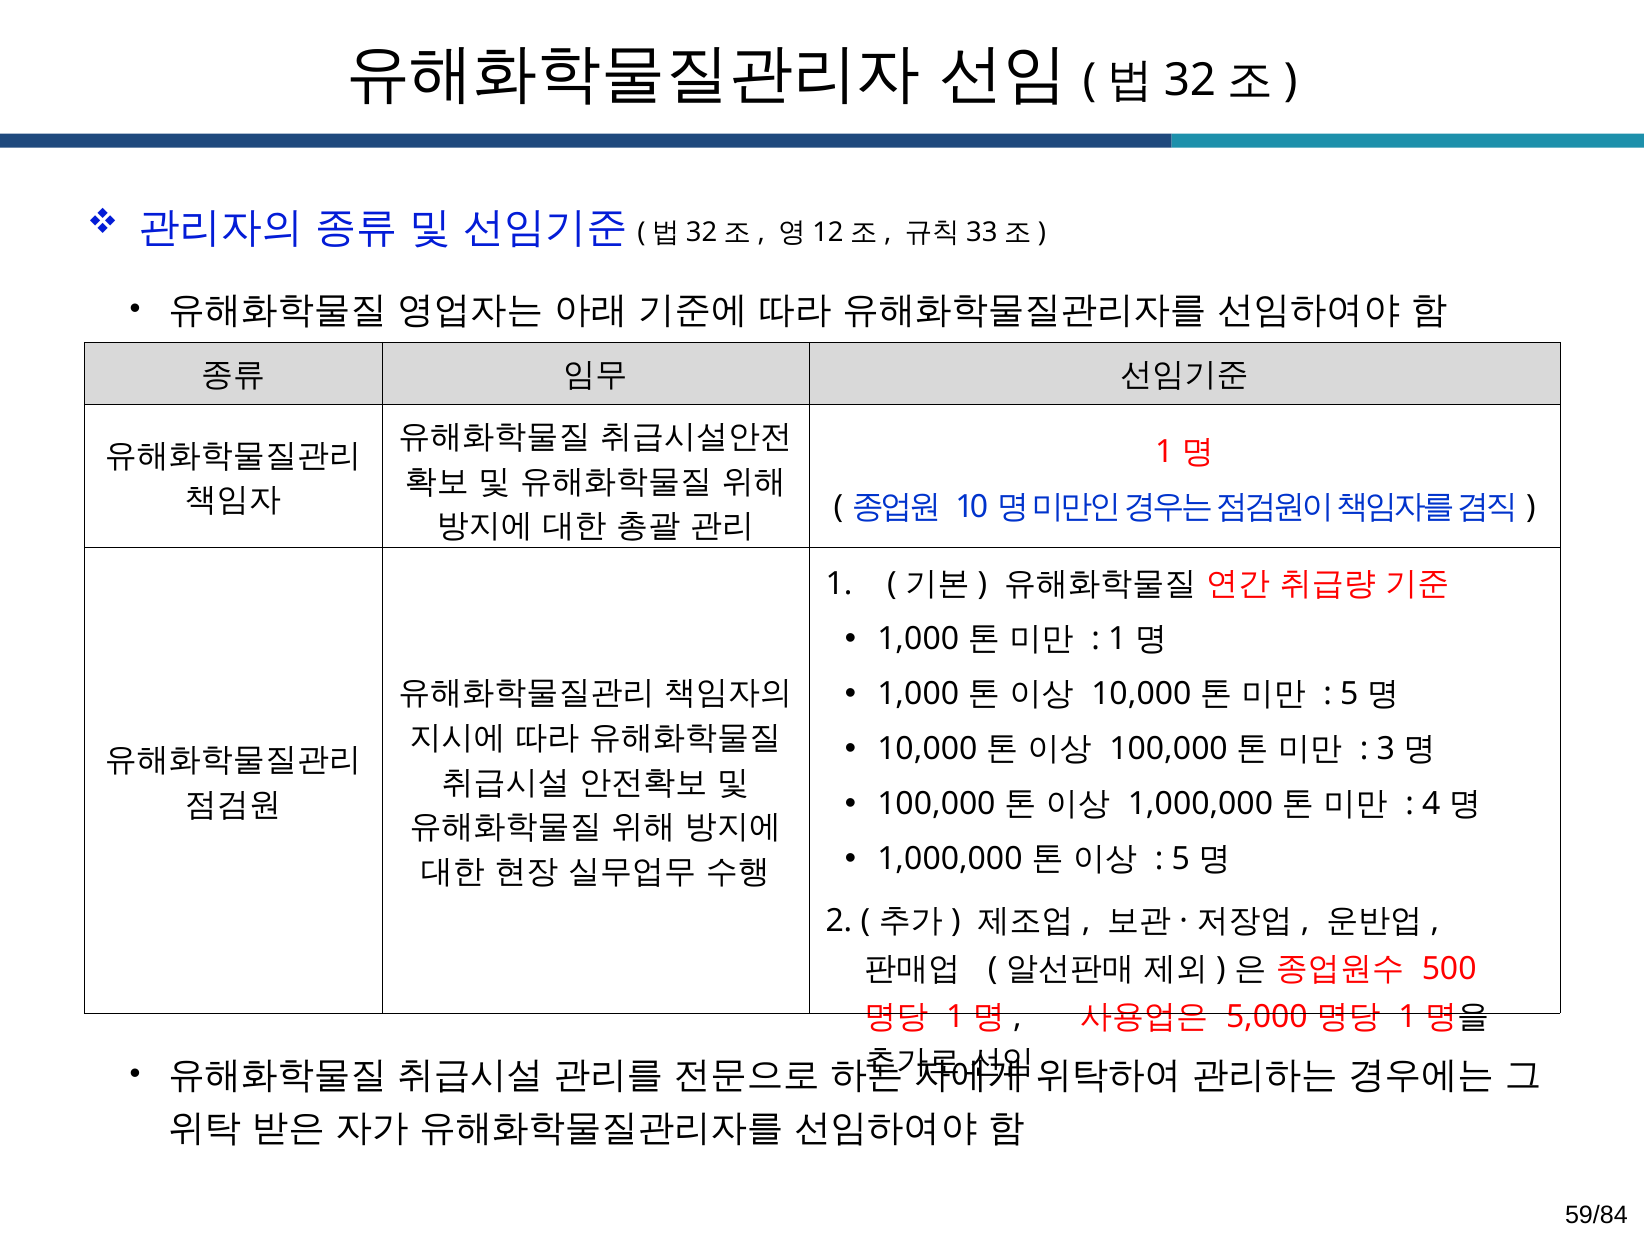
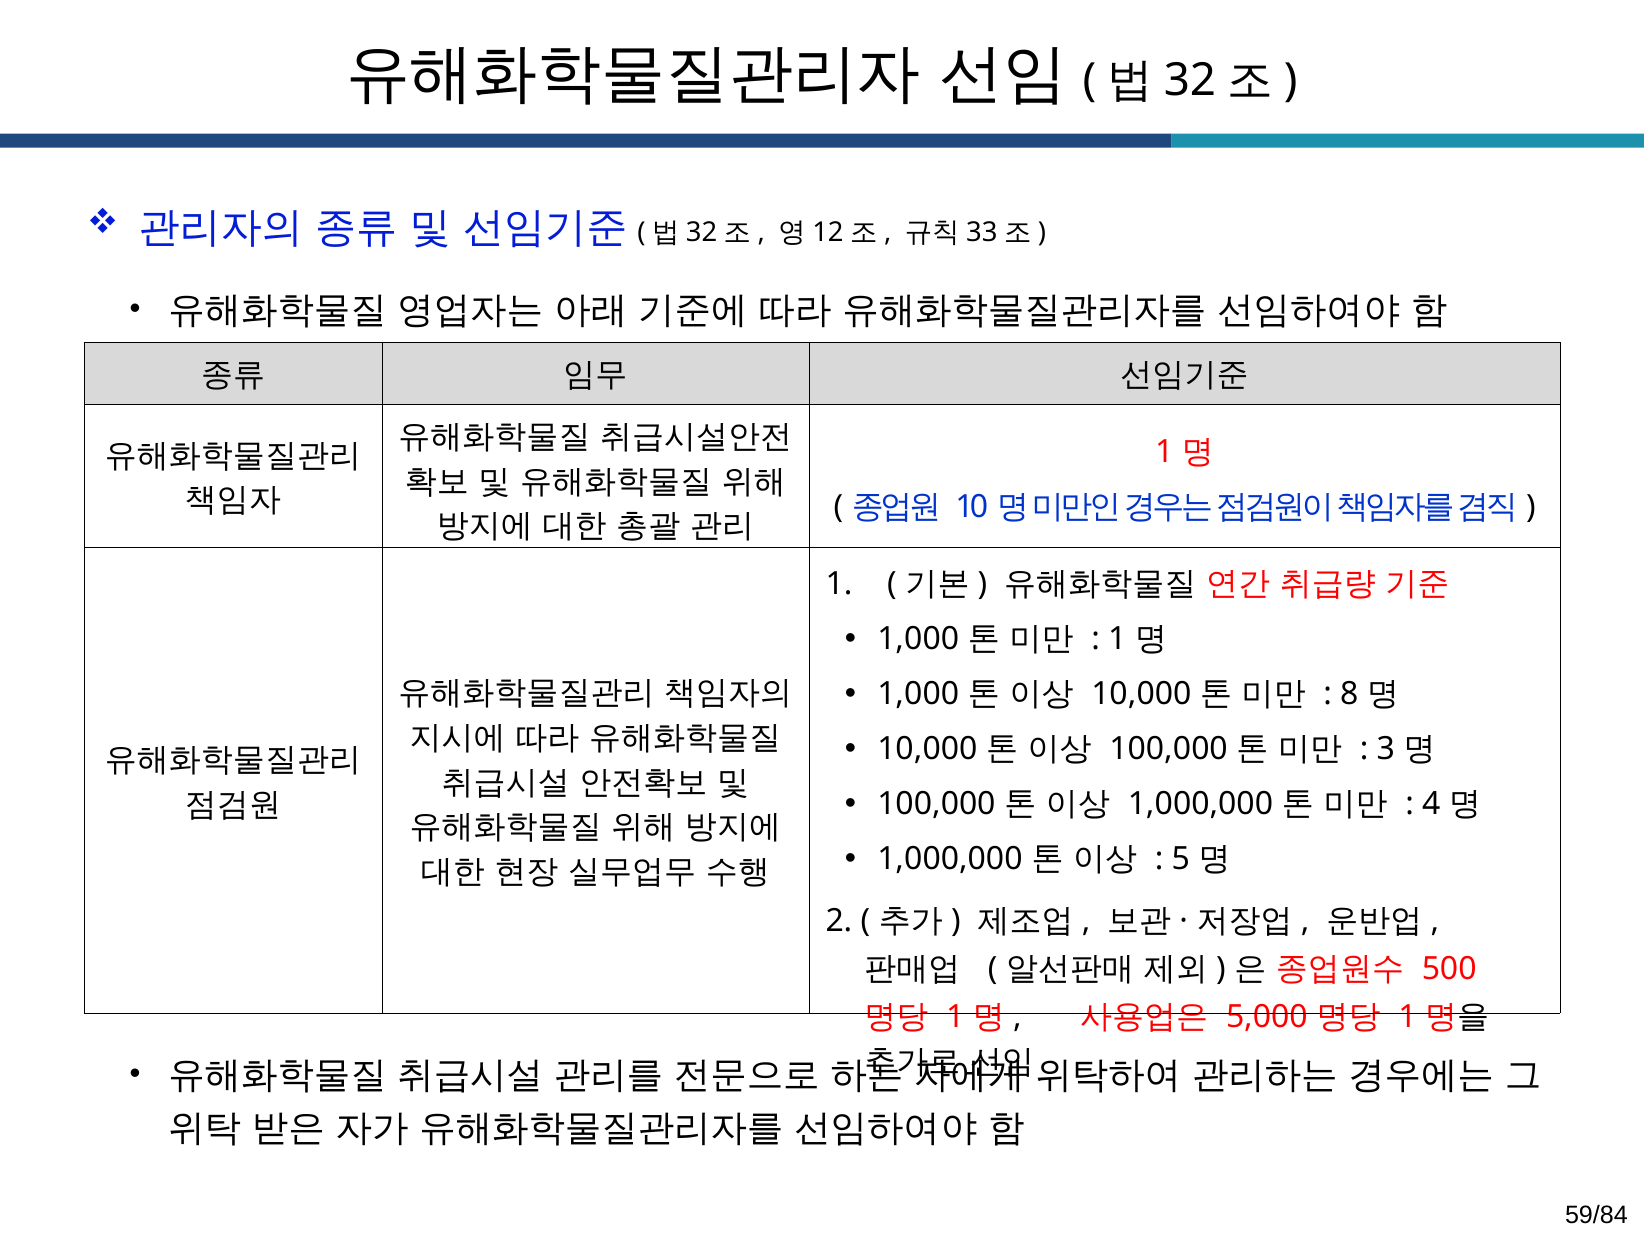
5: 5 -> 8 (1349, 694)
